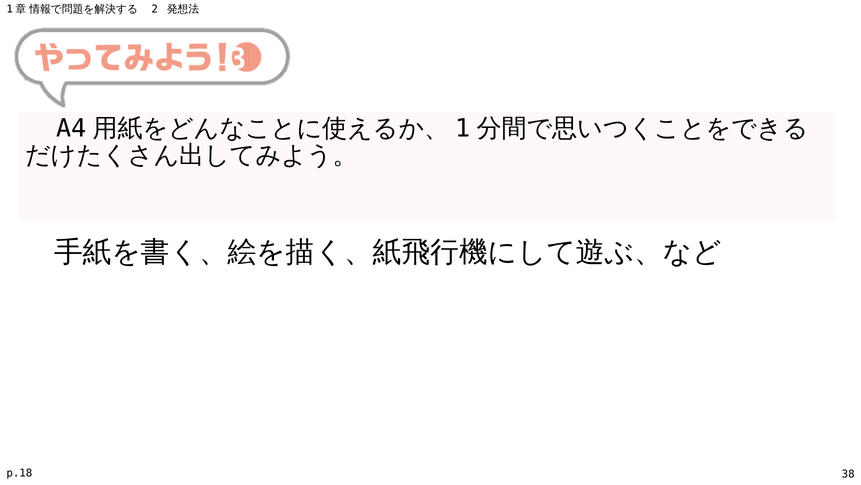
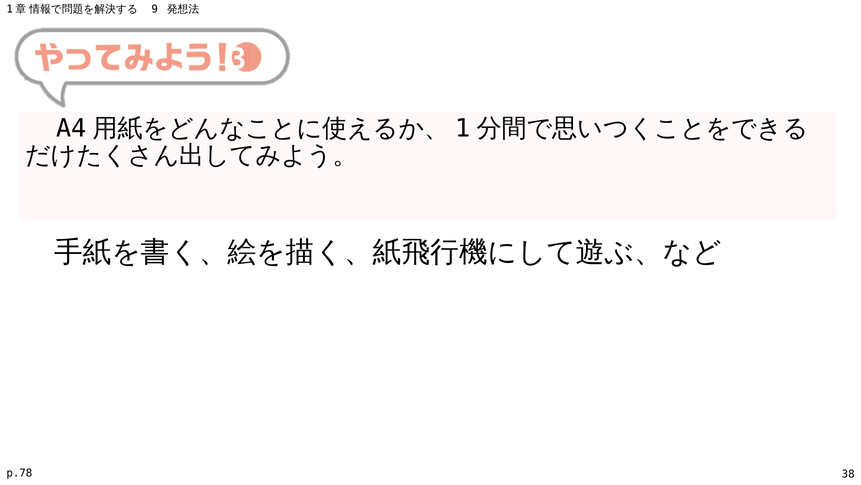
2: 2 -> 9 (155, 9)
p.18: p.18 -> p.78 (19, 473)
